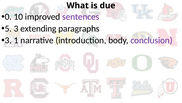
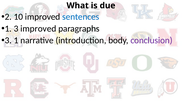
0: 0 -> 2 (8, 17)
sentences colour: purple -> blue (81, 17)
5: 5 -> 1 (8, 28)
3 extending: extending -> improved (38, 28)
